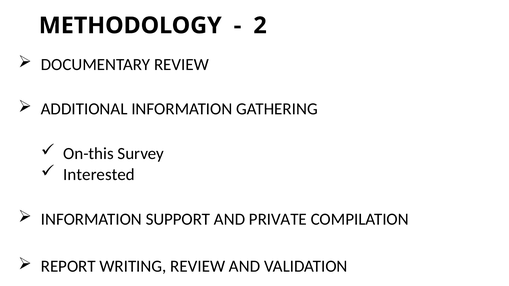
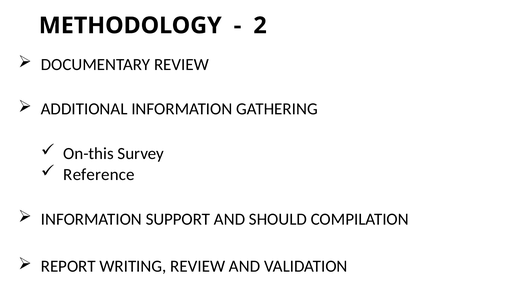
Interested: Interested -> Reference (99, 175)
PRIVATE: PRIVATE -> SHOULD (278, 219)
